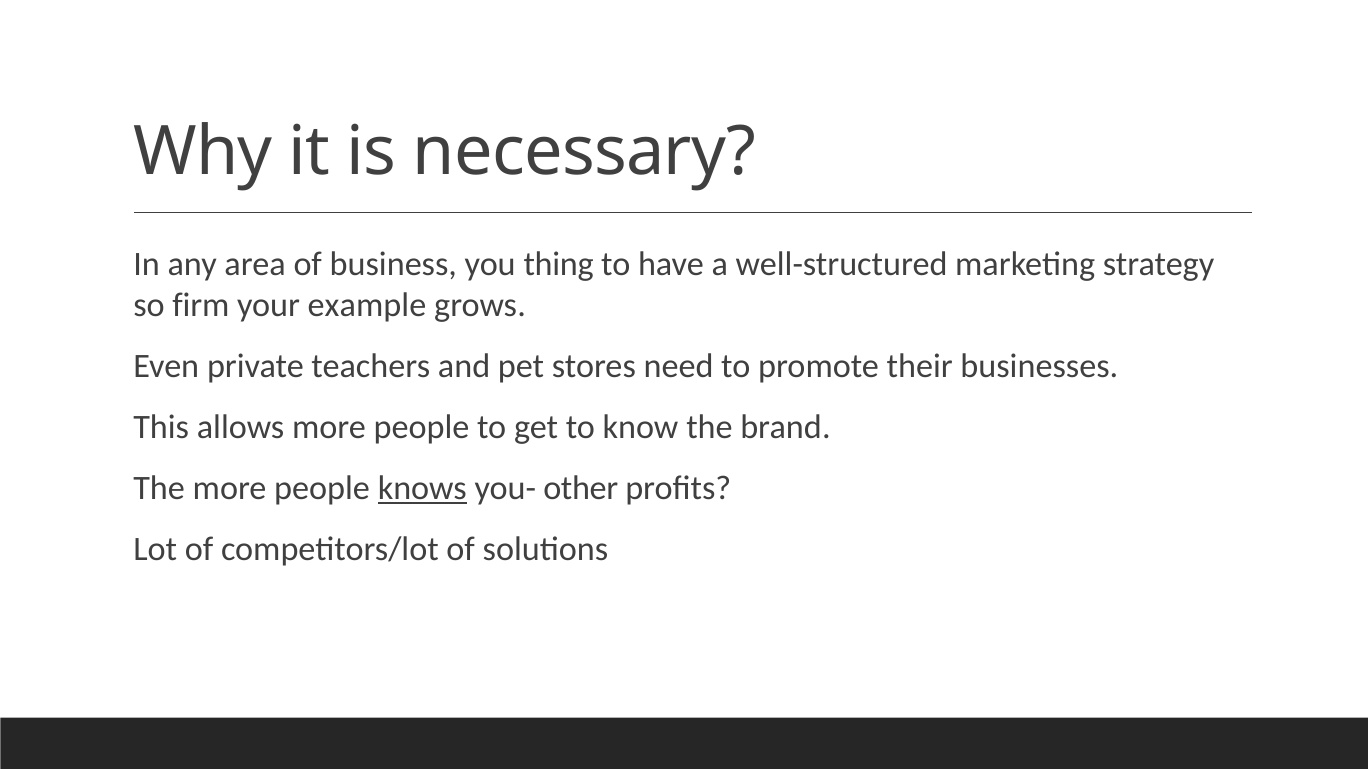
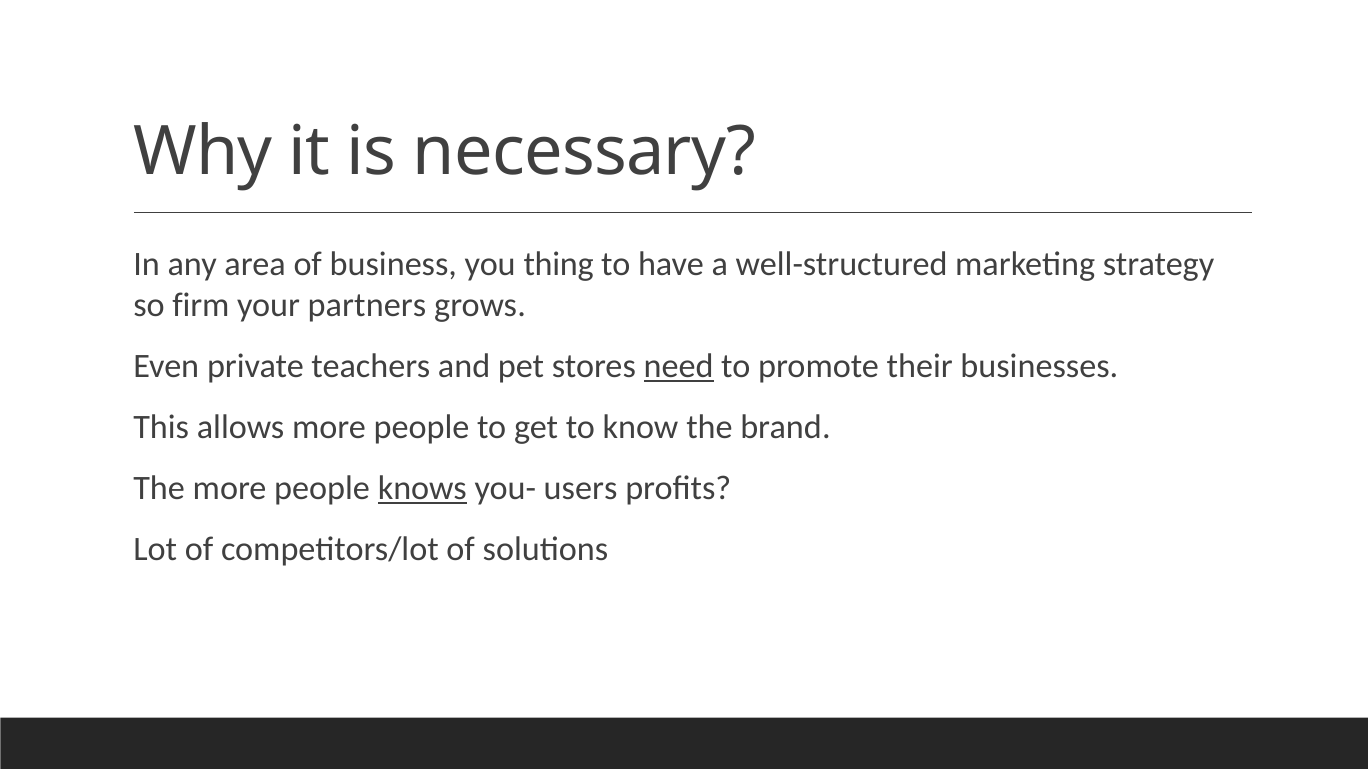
example: example -> partners (367, 306)
need underline: none -> present (679, 367)
other: other -> users (581, 489)
